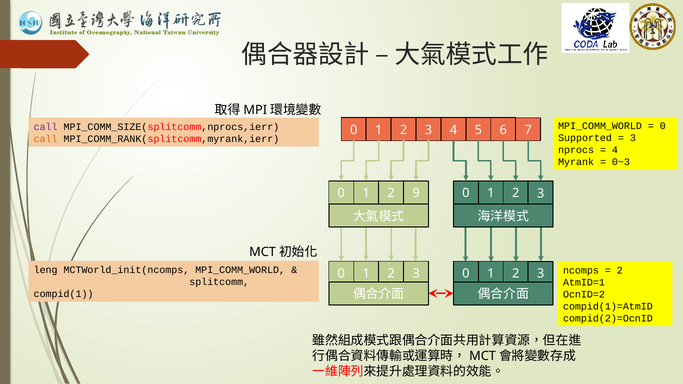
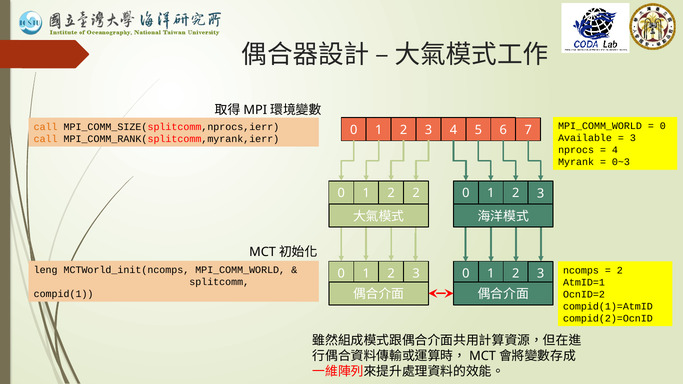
call colour: purple -> orange (46, 127)
Supported: Supported -> Available (585, 138)
2 9: 9 -> 2 (416, 193)
